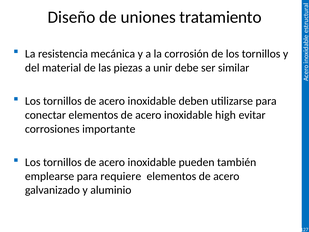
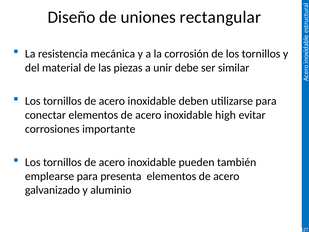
tratamiento: tratamiento -> rectangular (220, 17)
requiere: requiere -> presenta (121, 176)
